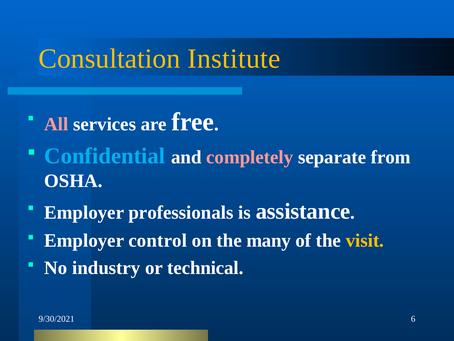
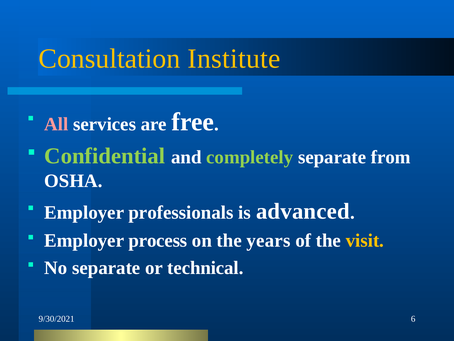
Confidential colour: light blue -> light green (105, 156)
completely colour: pink -> light green (250, 157)
assistance: assistance -> advanced (303, 211)
control: control -> process (158, 240)
many: many -> years (268, 240)
No industry: industry -> separate (106, 267)
